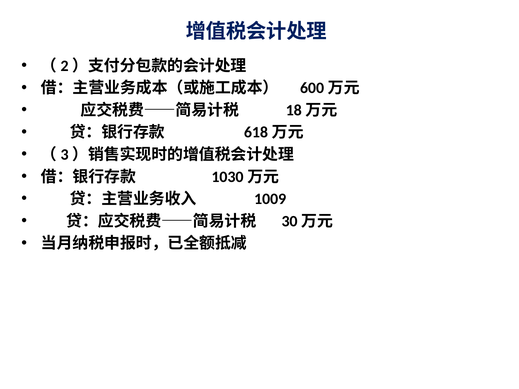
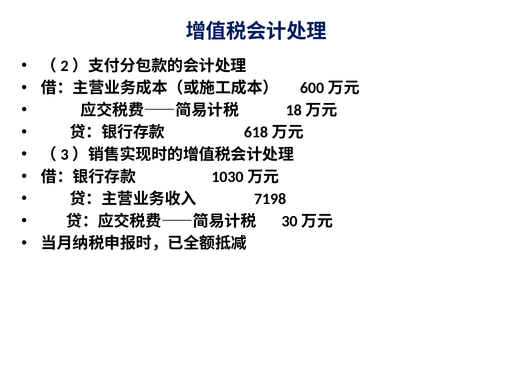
1009: 1009 -> 7198 (270, 199)
